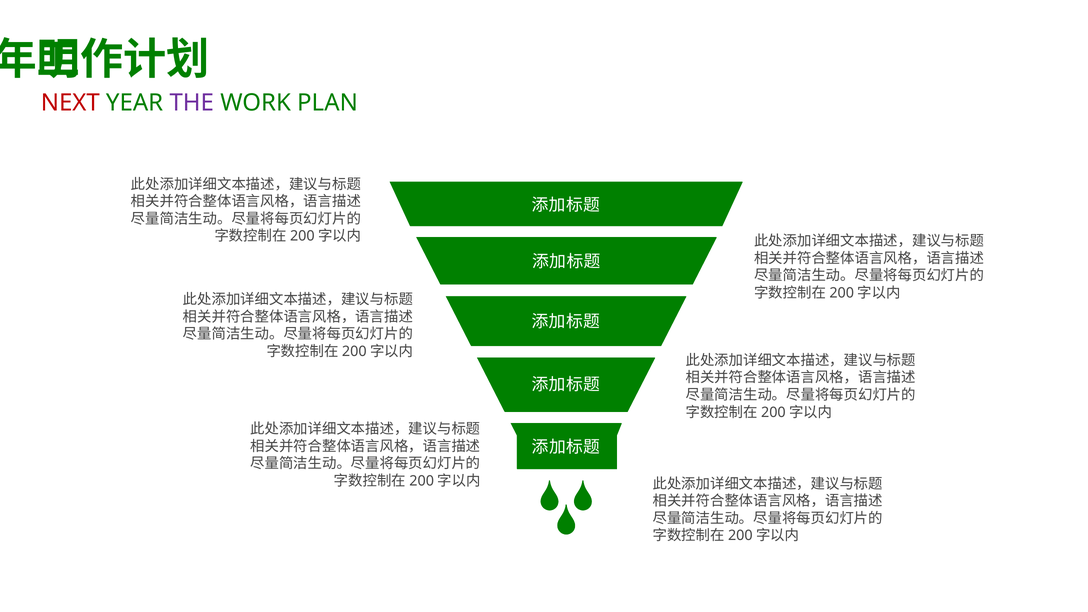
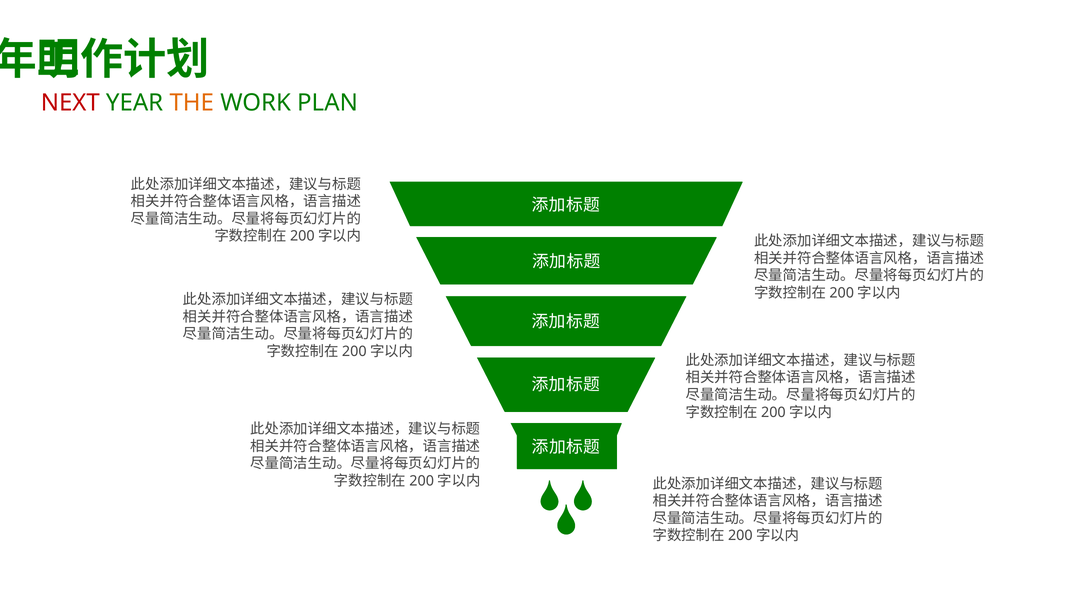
THE colour: purple -> orange (192, 103)
